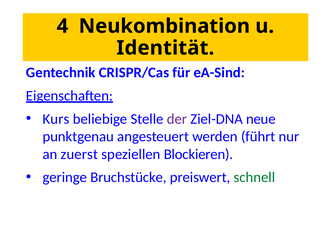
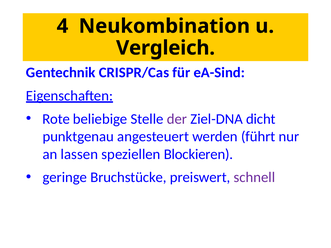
Identität: Identität -> Vergleich (166, 48)
Kurs: Kurs -> Rote (56, 119)
neue: neue -> dicht (261, 119)
zuerst: zuerst -> lassen (79, 154)
schnell colour: green -> purple (254, 178)
